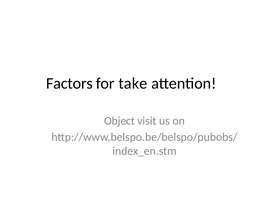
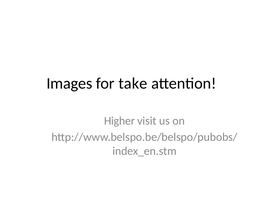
Factors: Factors -> Images (69, 84)
Object: Object -> Higher (119, 121)
